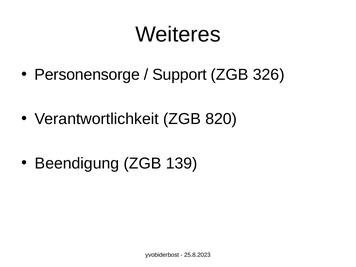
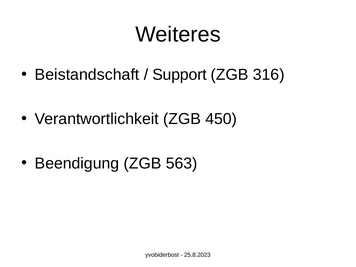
Personensorge: Personensorge -> Beistandschaft (87, 75)
326: 326 -> 316 (269, 75)
820: 820 -> 450 (221, 119)
139: 139 -> 563 (182, 163)
